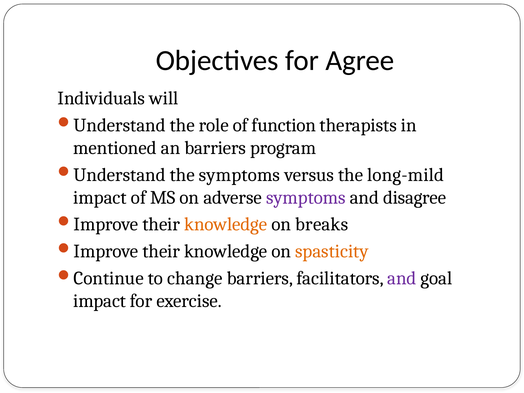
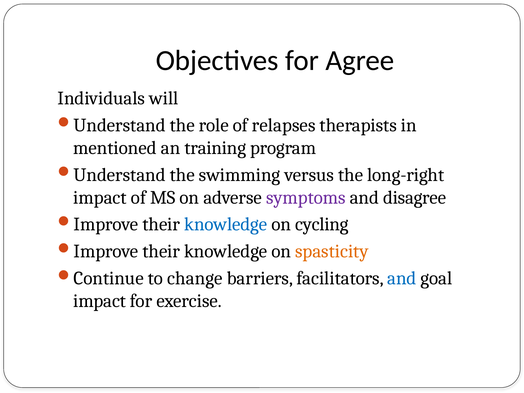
function: function -> relapses (284, 125)
an barriers: barriers -> training (215, 148)
the symptoms: symptoms -> swimming (240, 175)
long-mild: long-mild -> long-right (406, 175)
knowledge colour: orange -> blue (226, 224)
breaks: breaks -> cycling (322, 224)
and colour: purple -> blue (402, 278)
